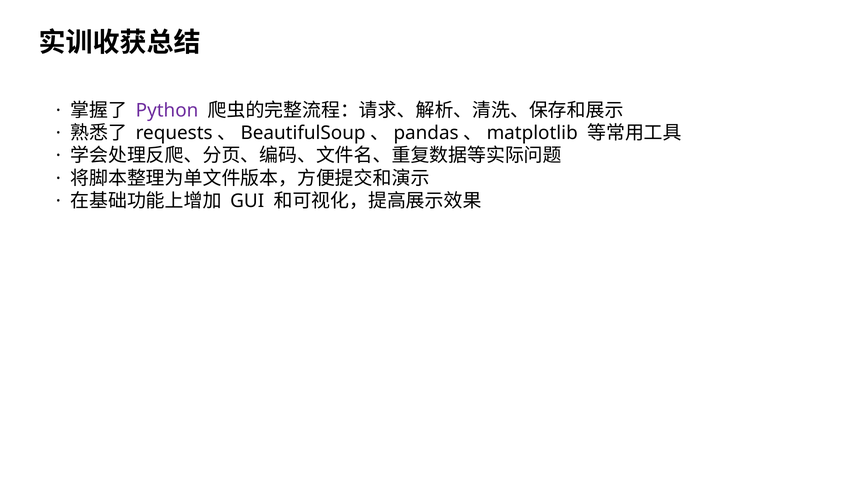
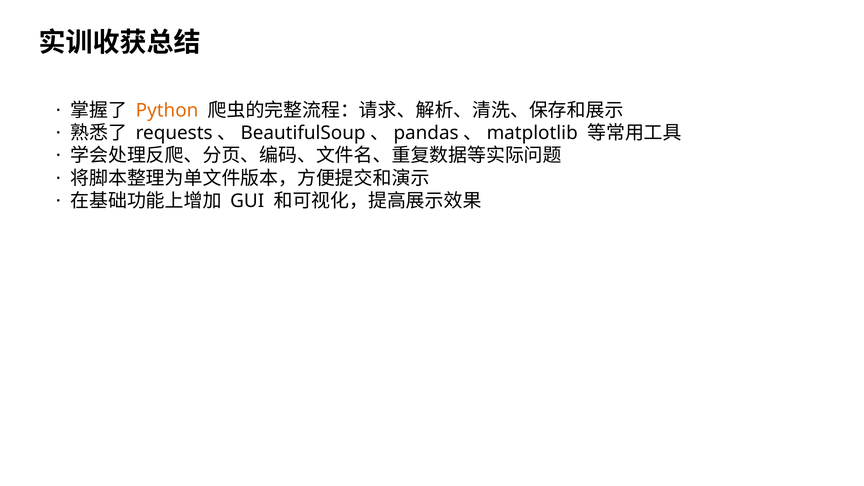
Python colour: purple -> orange (167, 110)
